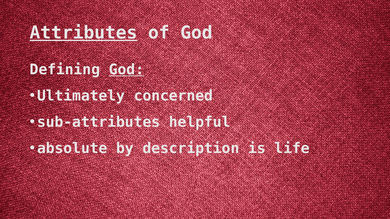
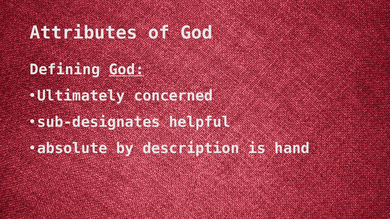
Attributes underline: present -> none (84, 33)
sub-attributes: sub-attributes -> sub-designates (99, 122)
life: life -> hand (292, 149)
